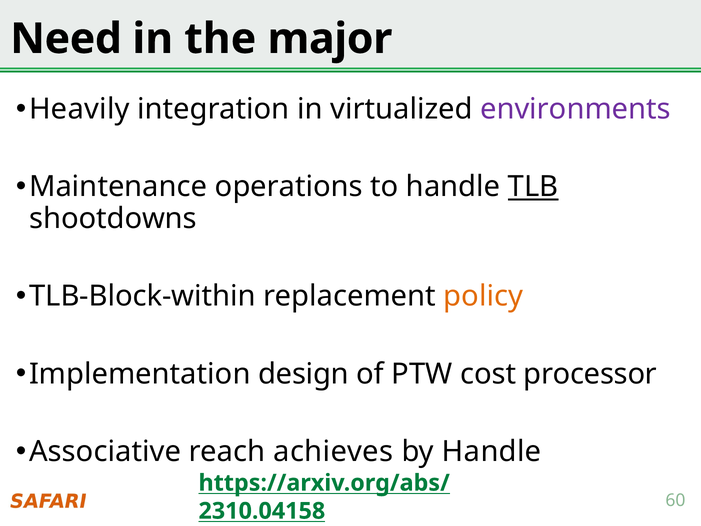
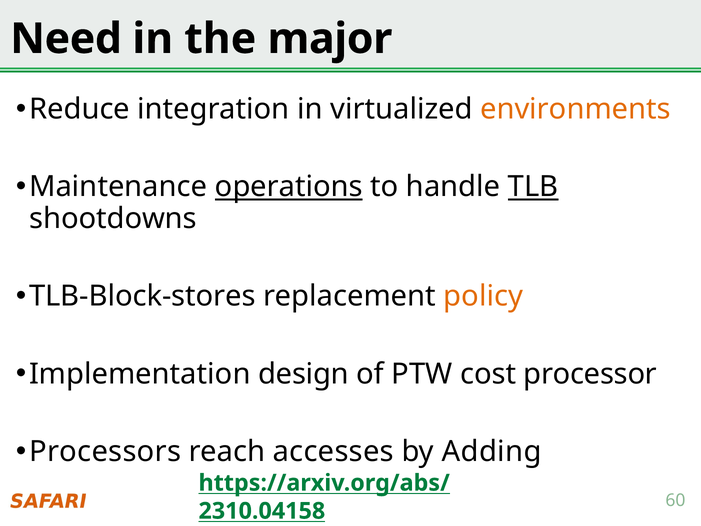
Heavily: Heavily -> Reduce (80, 109)
environments colour: purple -> orange (575, 109)
operations underline: none -> present (289, 187)
TLB-Block-within: TLB-Block-within -> TLB-Block-stores (142, 296)
Associative: Associative -> Processors (105, 451)
achieves: achieves -> accesses (333, 451)
by Handle: Handle -> Adding (492, 451)
